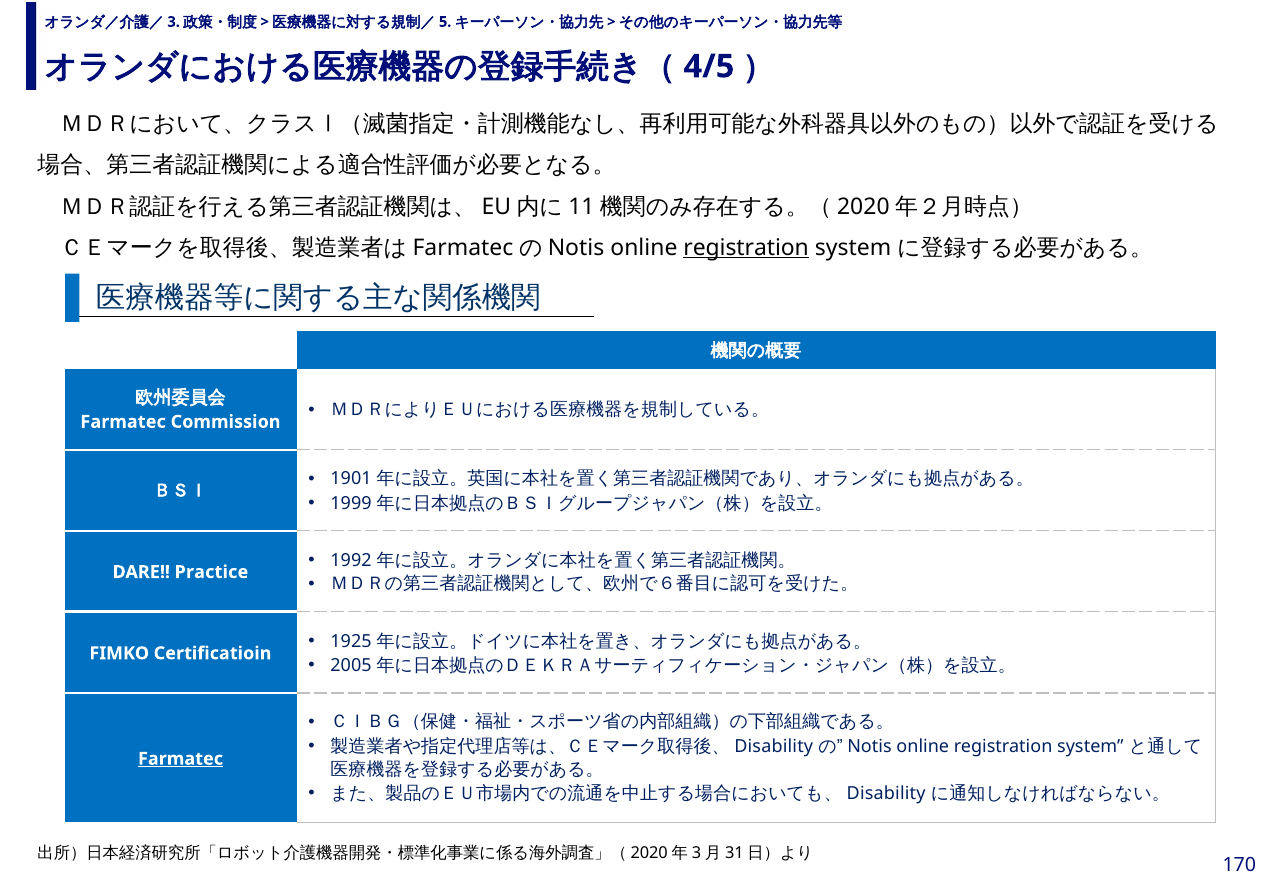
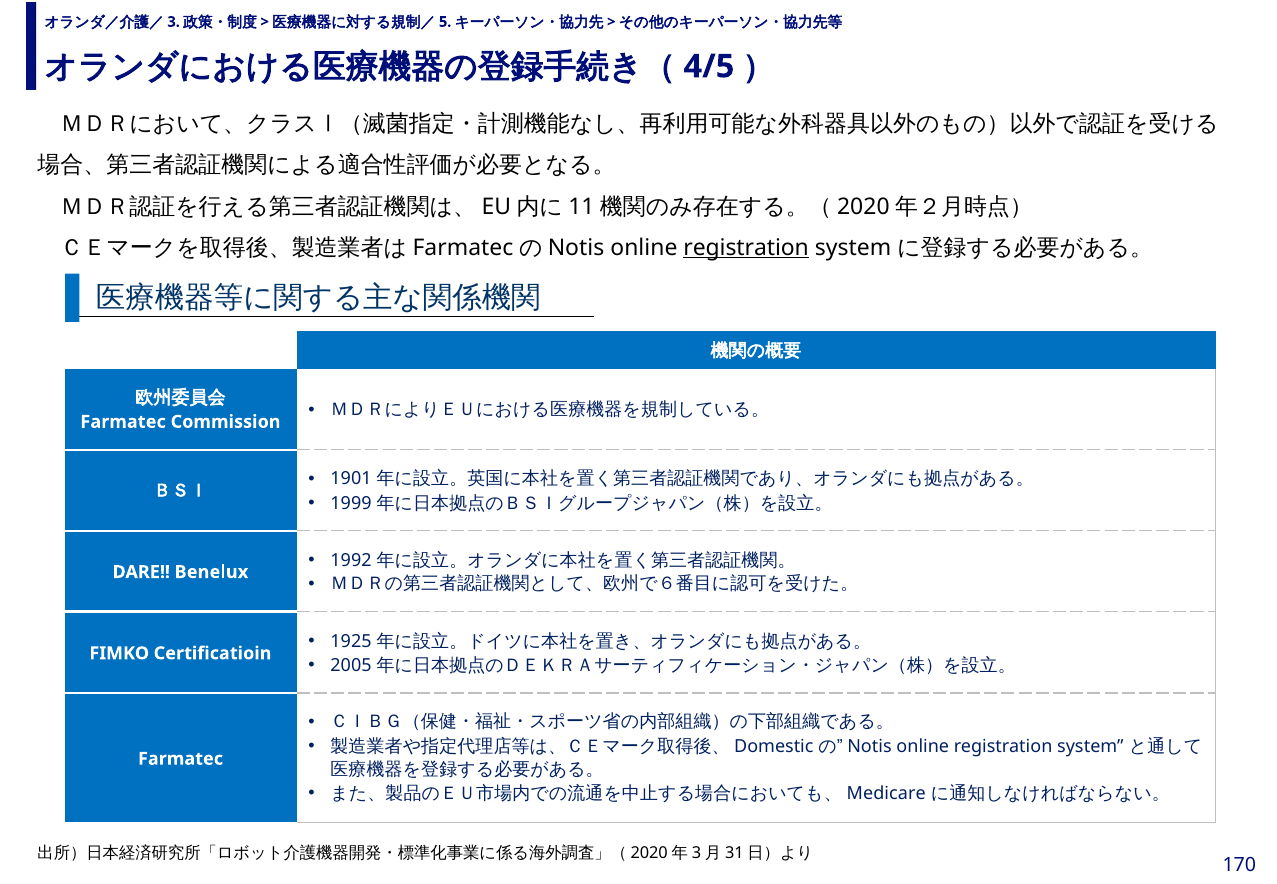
Practice: Practice -> Benelux (211, 572)
Disability: Disability -> Domestic (774, 747)
Farmatec underline: present -> none (181, 759)
Disability: Disability -> Medicare (886, 794)
